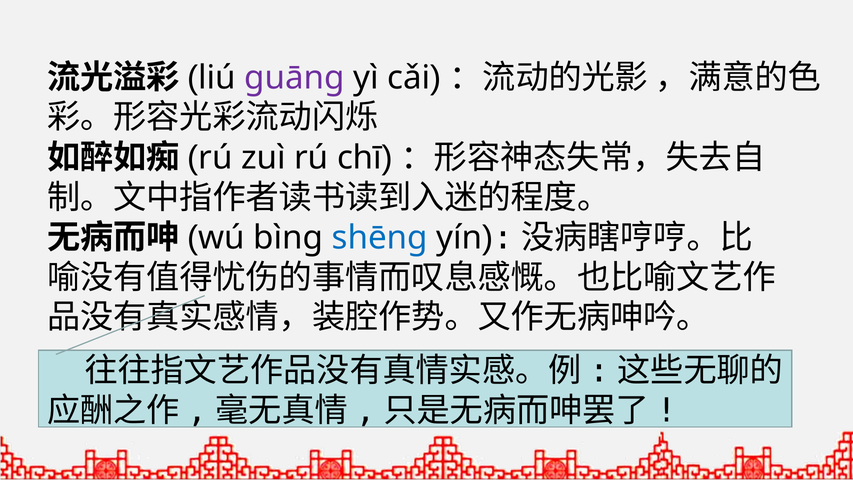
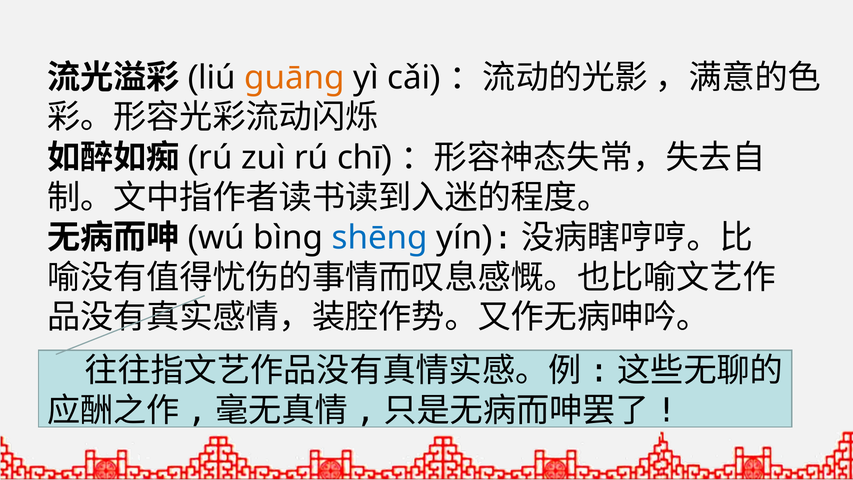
guāng colour: purple -> orange (295, 78)
